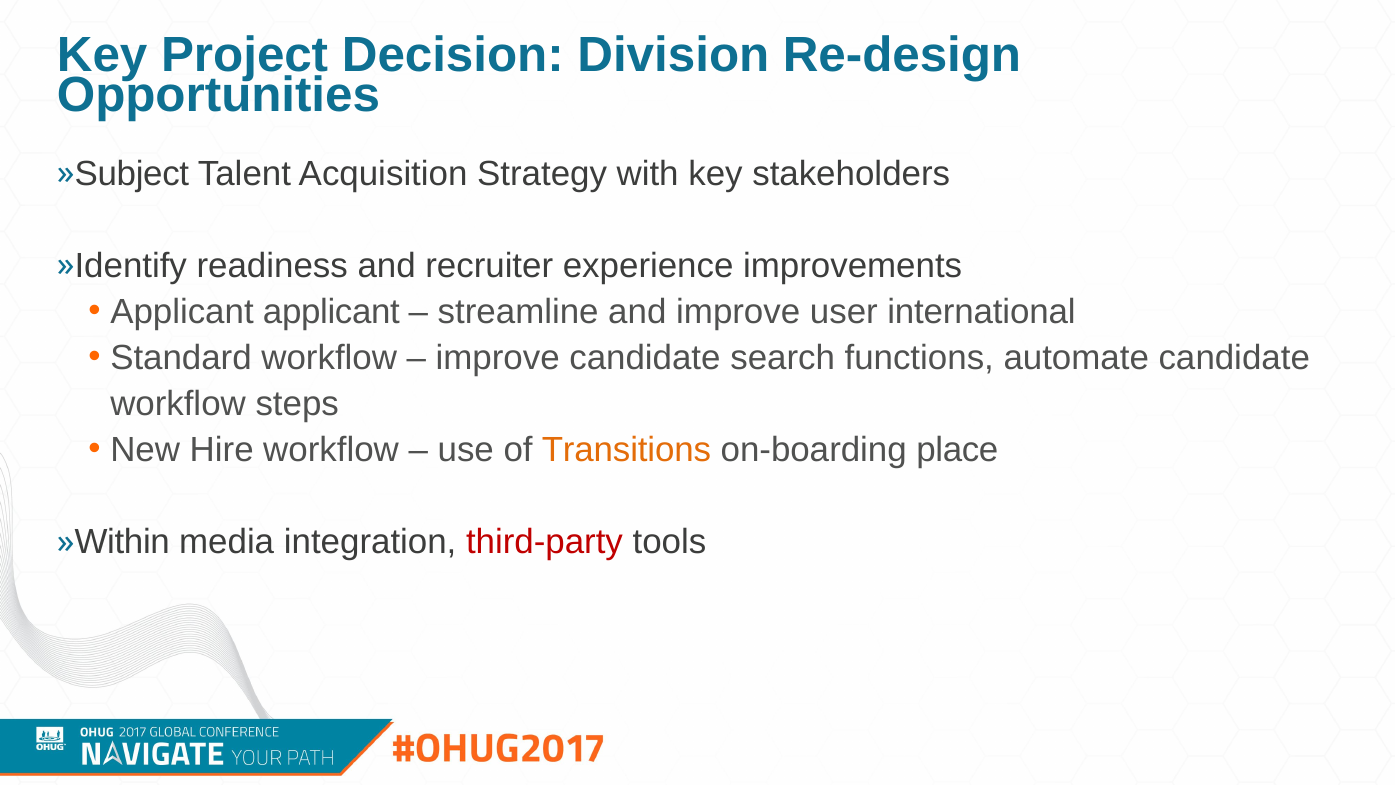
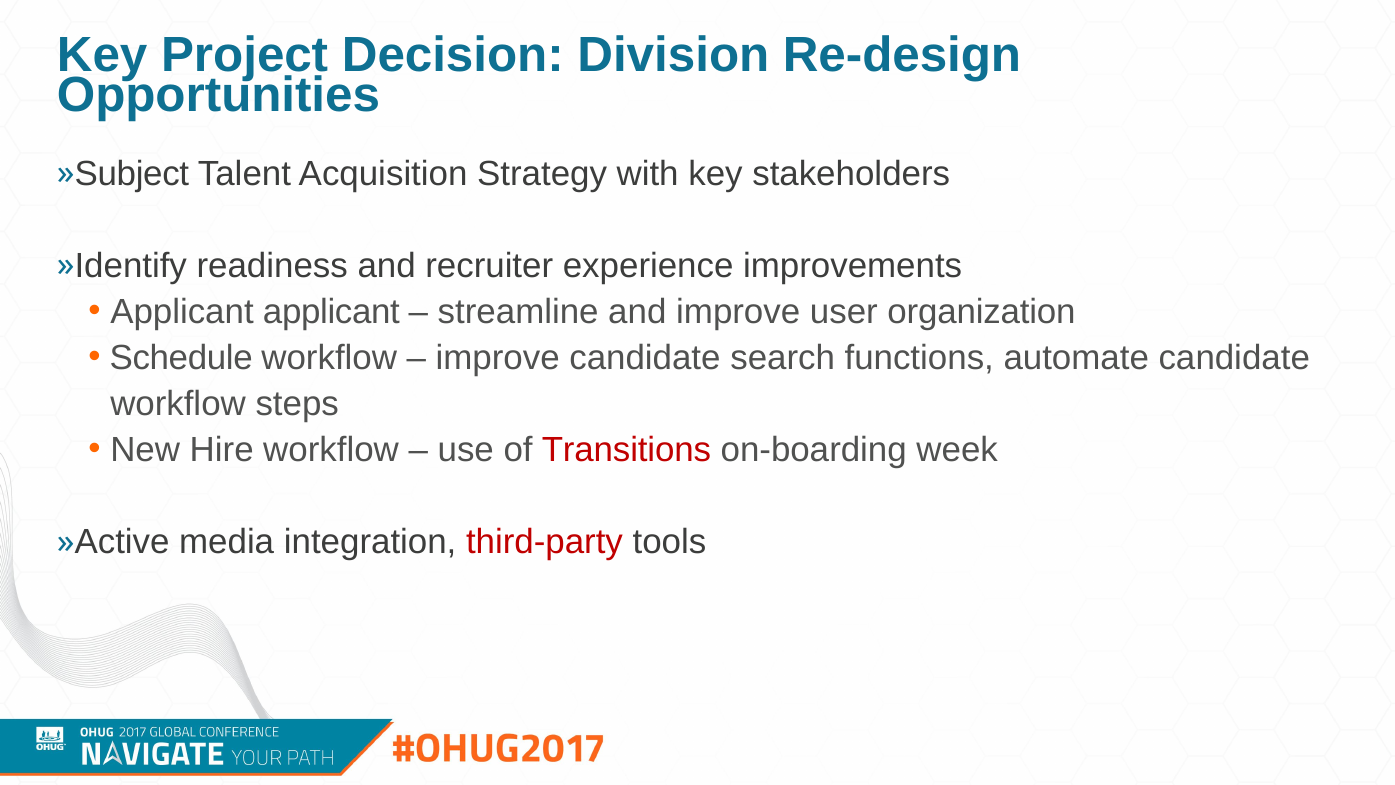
international: international -> organization (981, 312)
Standard: Standard -> Schedule (181, 358)
Transitions colour: orange -> red (626, 450)
place: place -> week (957, 450)
Within: Within -> Active (122, 542)
